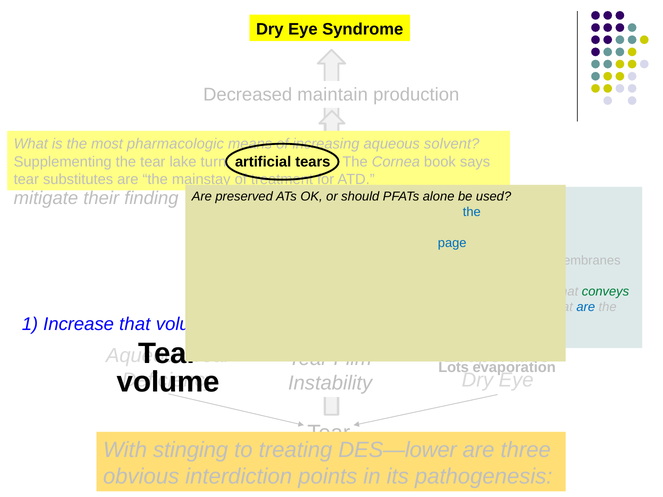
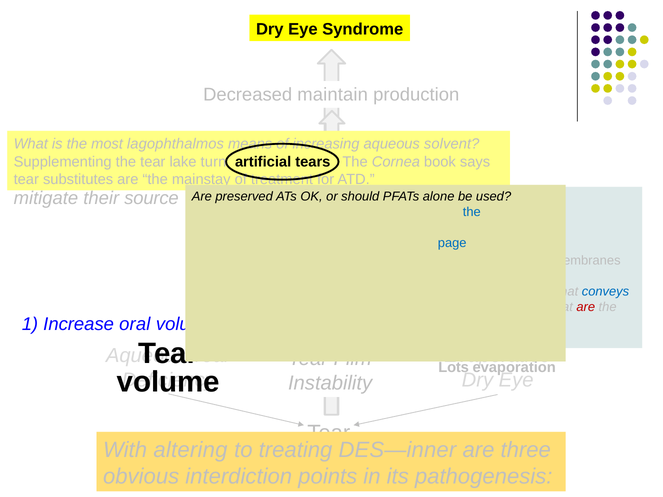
pharmacologic: pharmacologic -> lagophthalmos (175, 144)
finding: finding -> source (152, 198)
conveys colour: green -> blue (605, 292)
are colour: blue -> red (586, 307)
Increase that: that -> oral (135, 324)
stinging: stinging -> altering (190, 450)
DES—lower: DES—lower -> DES—inner (397, 450)
